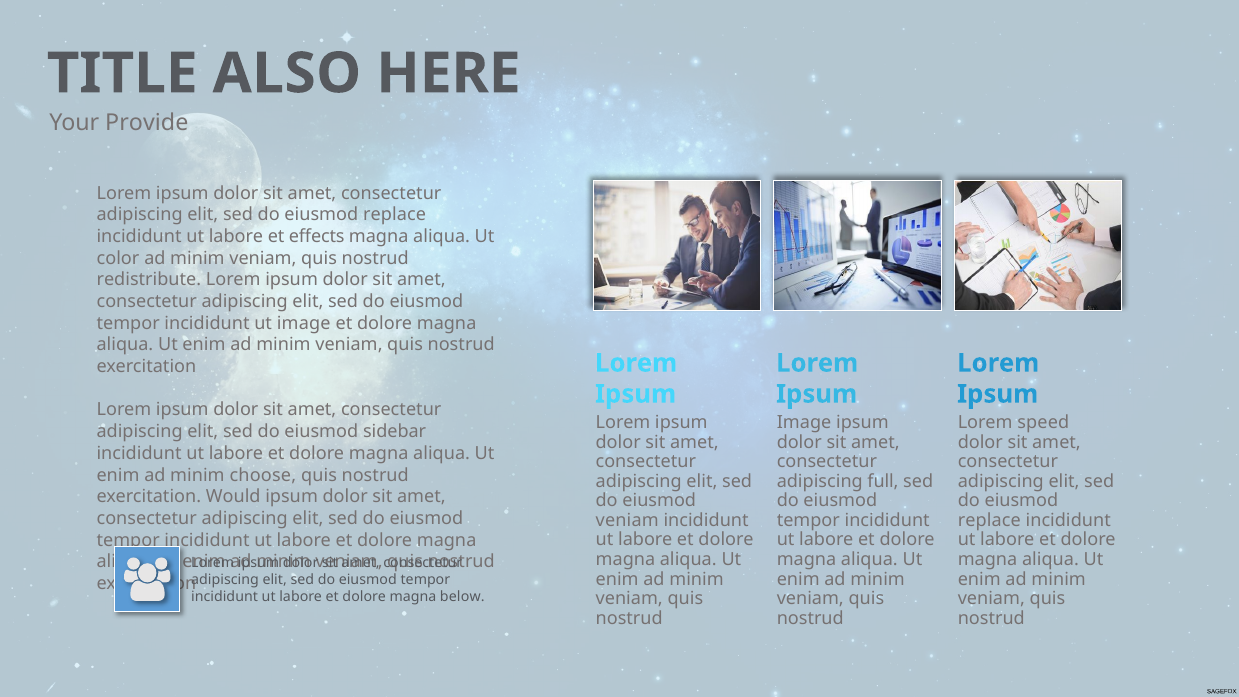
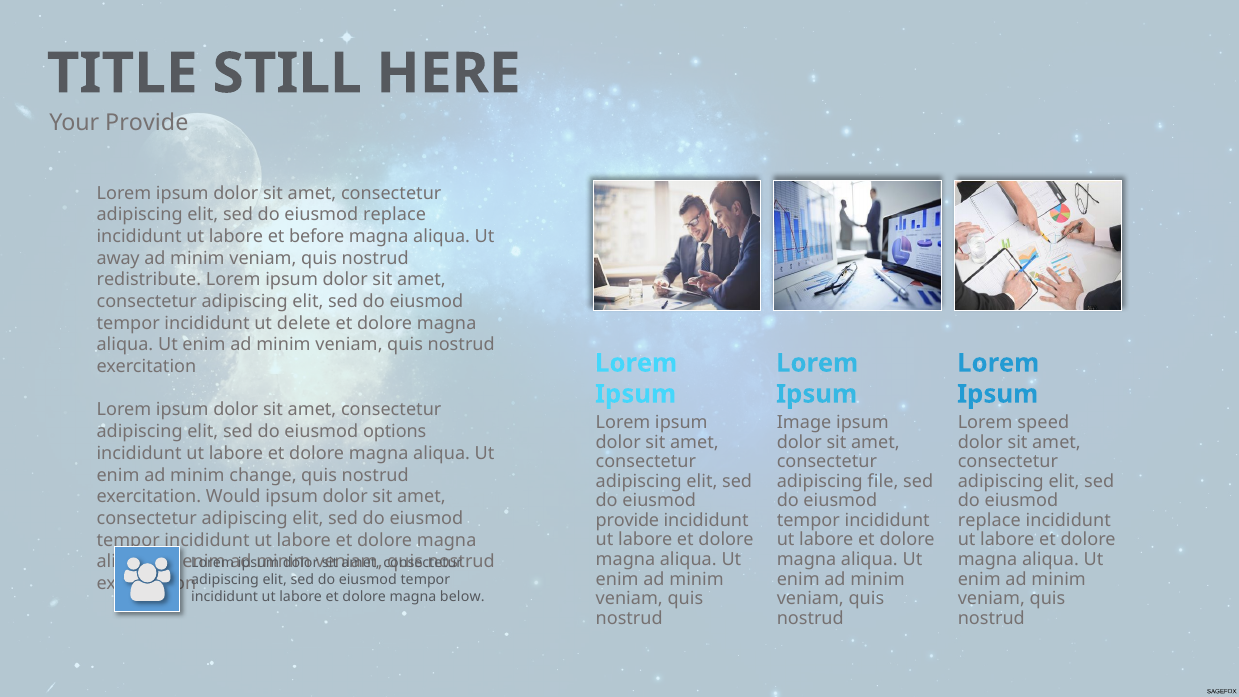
ALSO: ALSO -> STILL (287, 74)
effects: effects -> before (317, 236)
color: color -> away (118, 258)
ut image: image -> delete (304, 323)
sidebar: sidebar -> options (395, 432)
choose: choose -> change (263, 475)
full: full -> file (883, 481)
veniam: veniam -> provide (627, 520)
